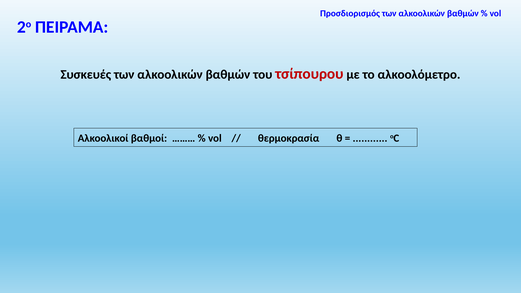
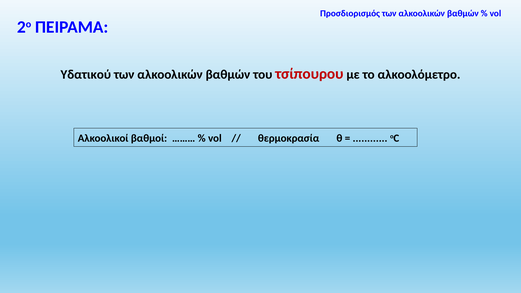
Συσκευές: Συσκευές -> Υδατικού (86, 75)
